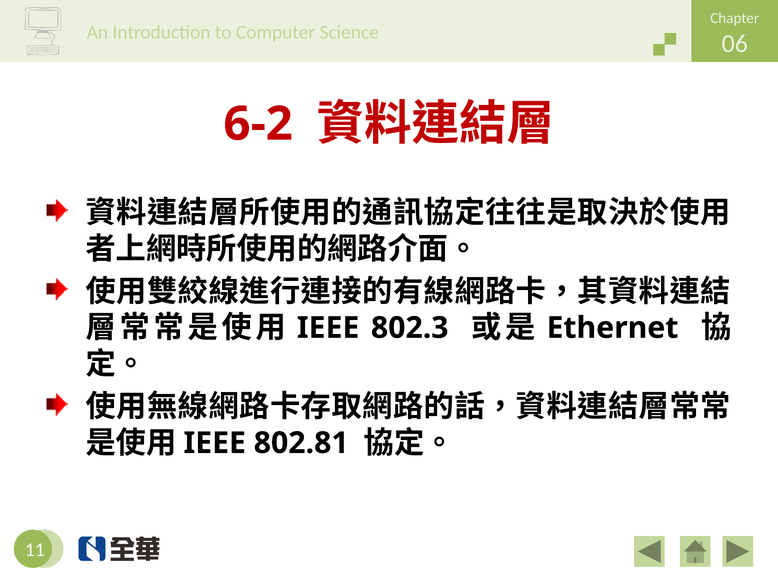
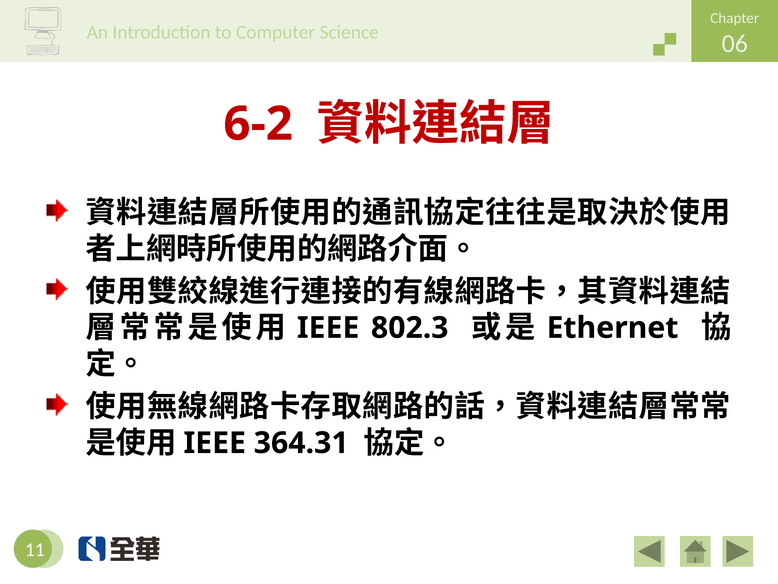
802.81: 802.81 -> 364.31 (301, 443)
